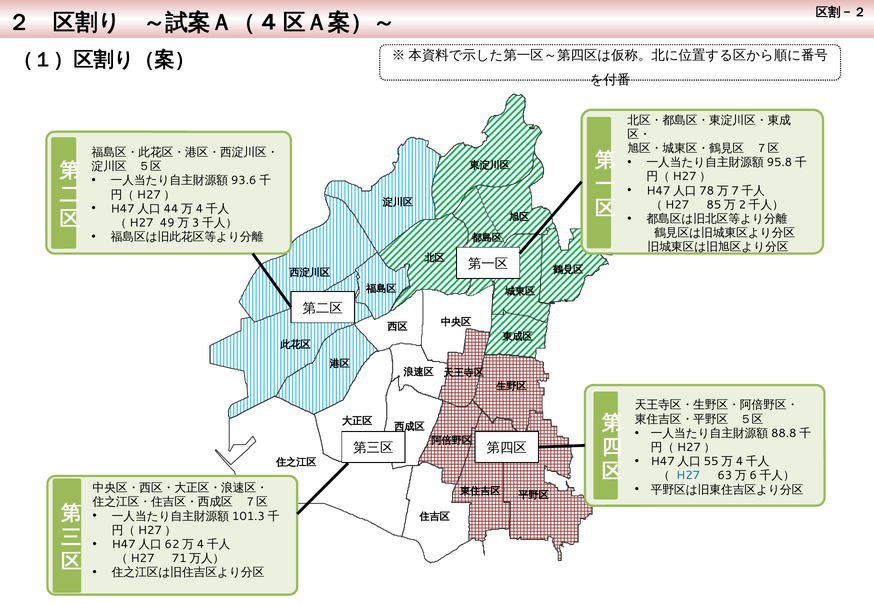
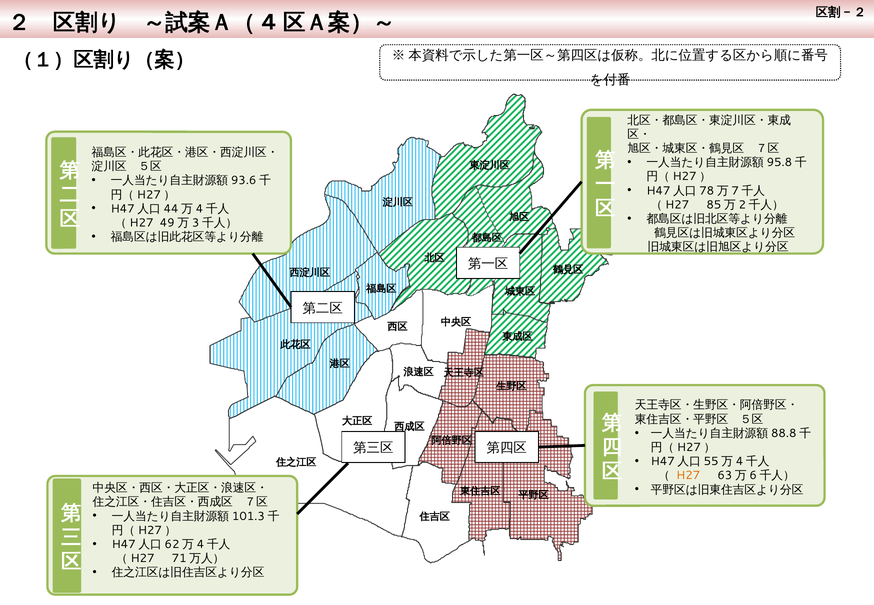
H27 colour: blue -> orange (688, 476)
